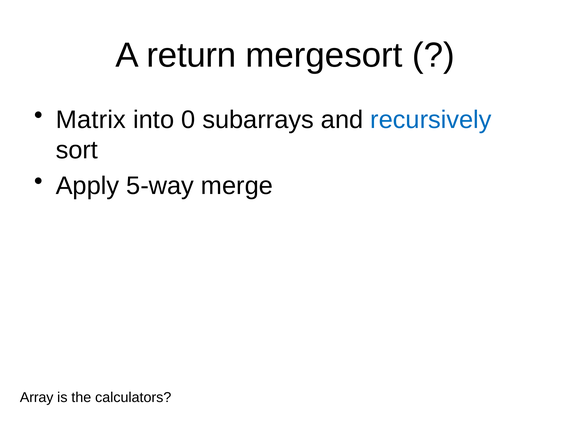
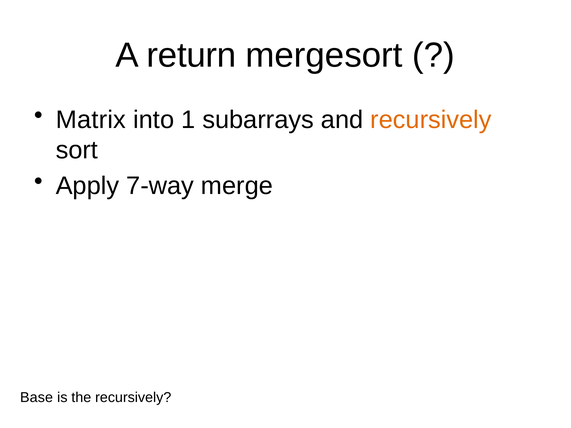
0: 0 -> 1 (188, 120)
recursively colour: blue -> orange (431, 120)
5-way: 5-way -> 7-way (160, 186)
Array: Array -> Base (37, 398)
the calculators: calculators -> recursively (133, 398)
